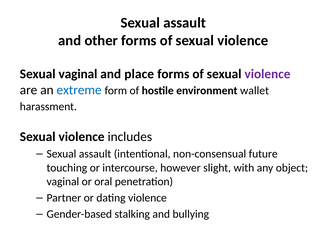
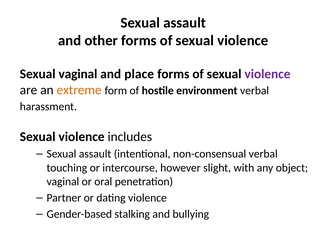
extreme colour: blue -> orange (79, 90)
environment wallet: wallet -> verbal (255, 90)
non-consensual future: future -> verbal (263, 154)
